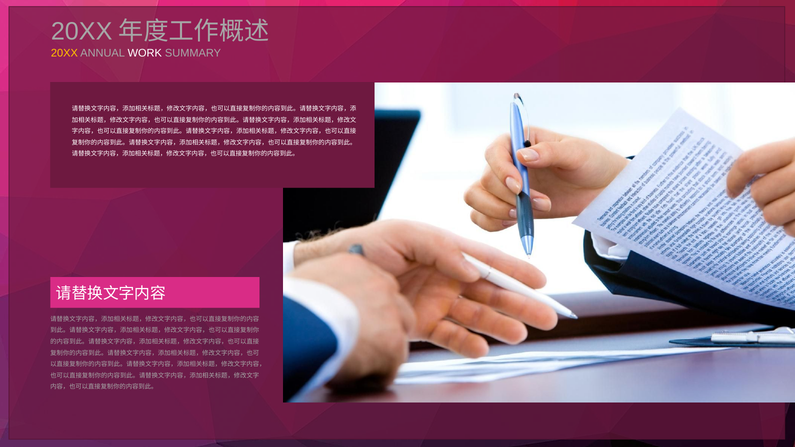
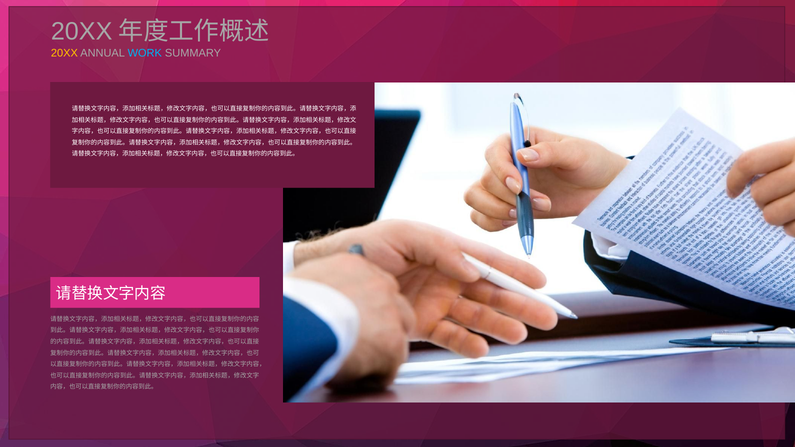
WORK colour: white -> light blue (145, 53)
